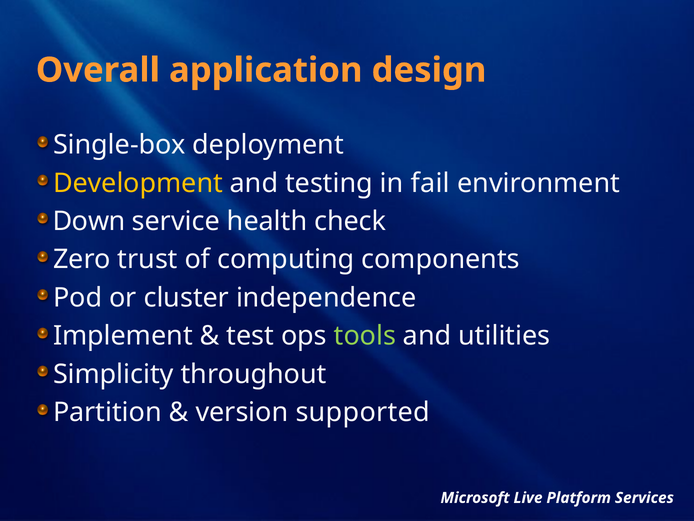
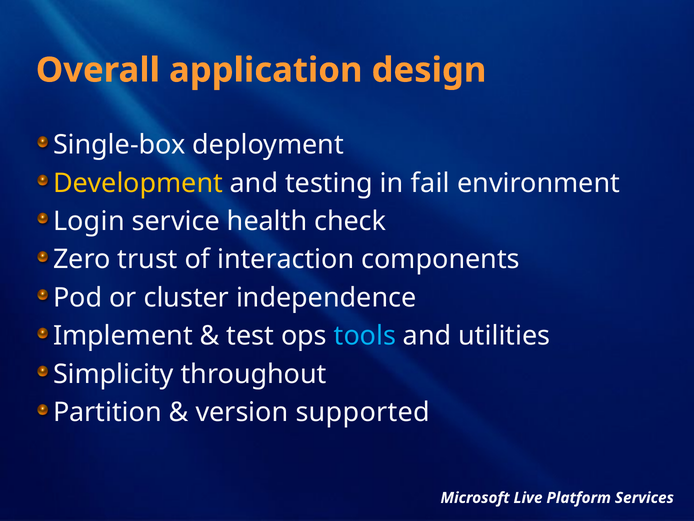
Down: Down -> Login (89, 221)
computing: computing -> interaction (286, 259)
tools colour: light green -> light blue (365, 336)
